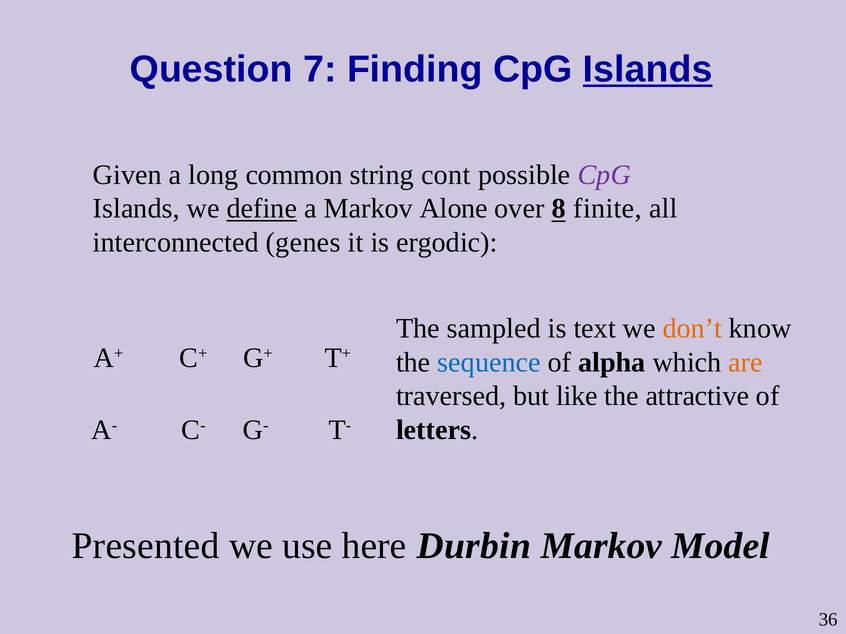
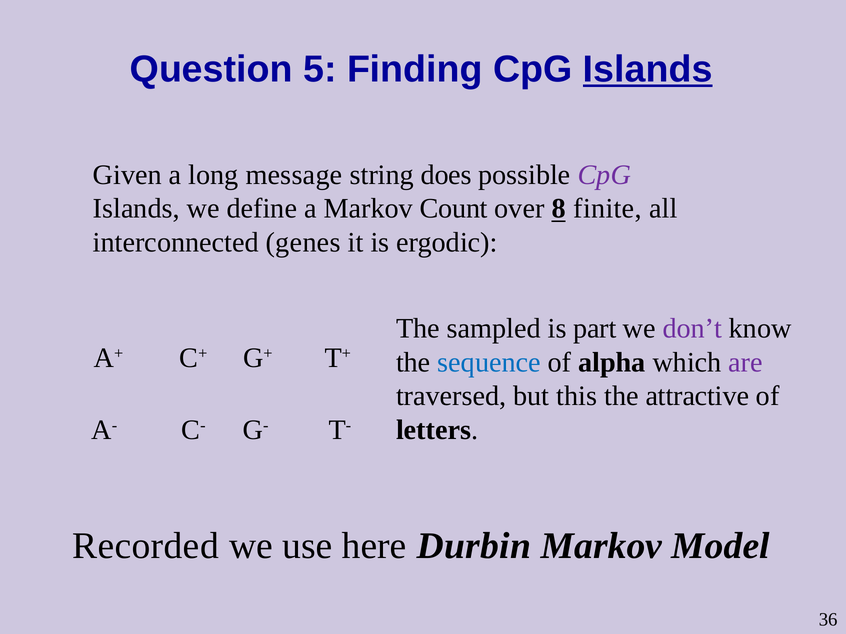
7: 7 -> 5 (320, 70)
common: common -> message (294, 175)
cont: cont -> does (446, 175)
define underline: present -> none (262, 209)
Alone: Alone -> Count (454, 209)
text: text -> part (595, 329)
don’t colour: orange -> purple (692, 329)
are colour: orange -> purple (746, 363)
like: like -> this (577, 397)
Presented: Presented -> Recorded (146, 547)
